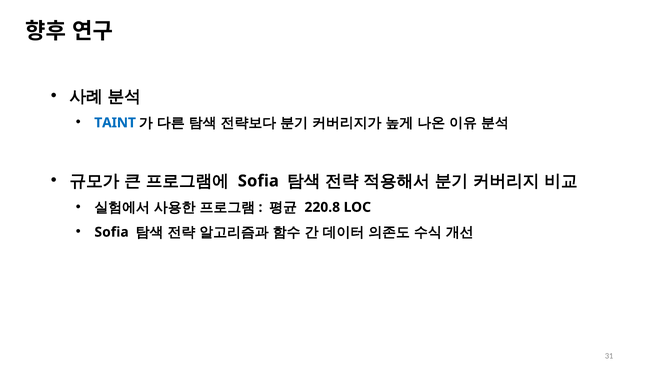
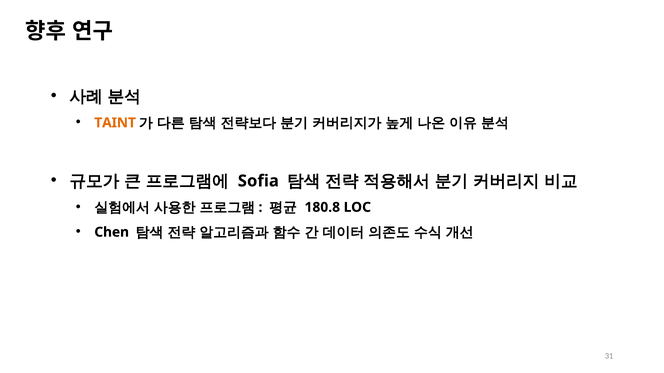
TAINT colour: blue -> orange (115, 123)
220.8: 220.8 -> 180.8 (322, 208)
Sofia: Sofia -> Chen (112, 232)
